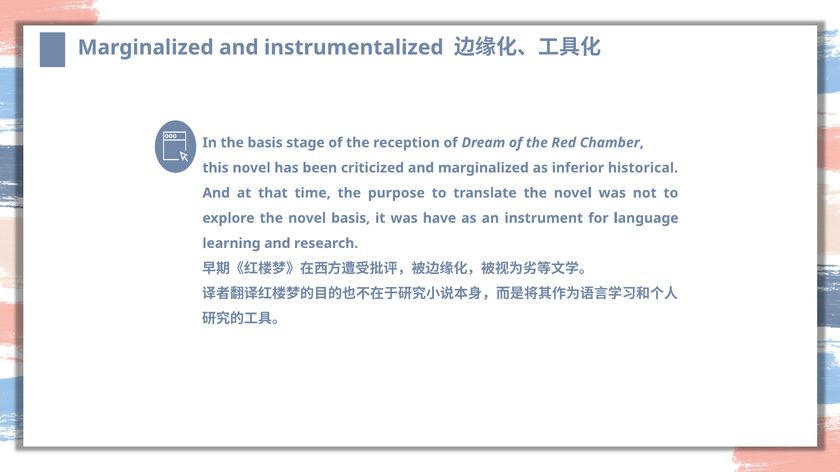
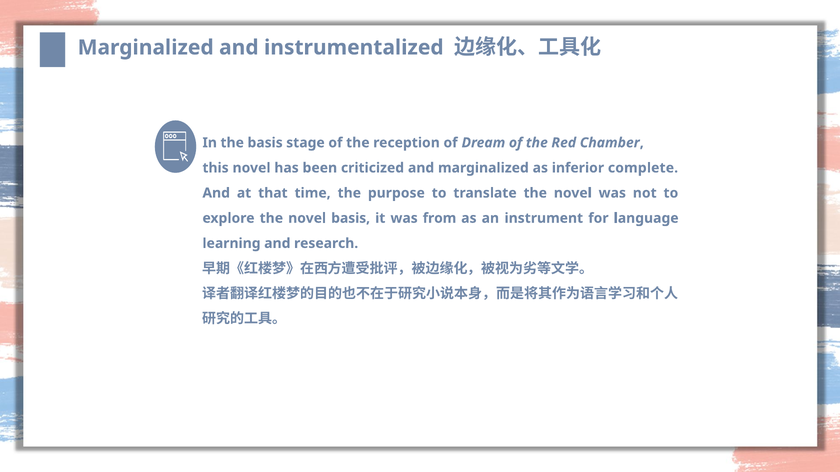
historical: historical -> complete (643, 168)
have: have -> from (440, 218)
